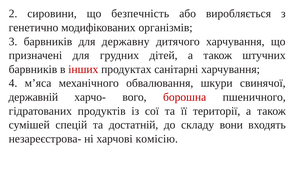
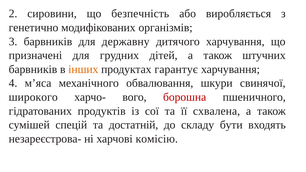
інших colour: red -> orange (83, 69)
санітарні: санітарні -> гарантує (176, 69)
державній: державній -> широкого (33, 97)
території: території -> схвалена (217, 111)
вони: вони -> бути (231, 125)
